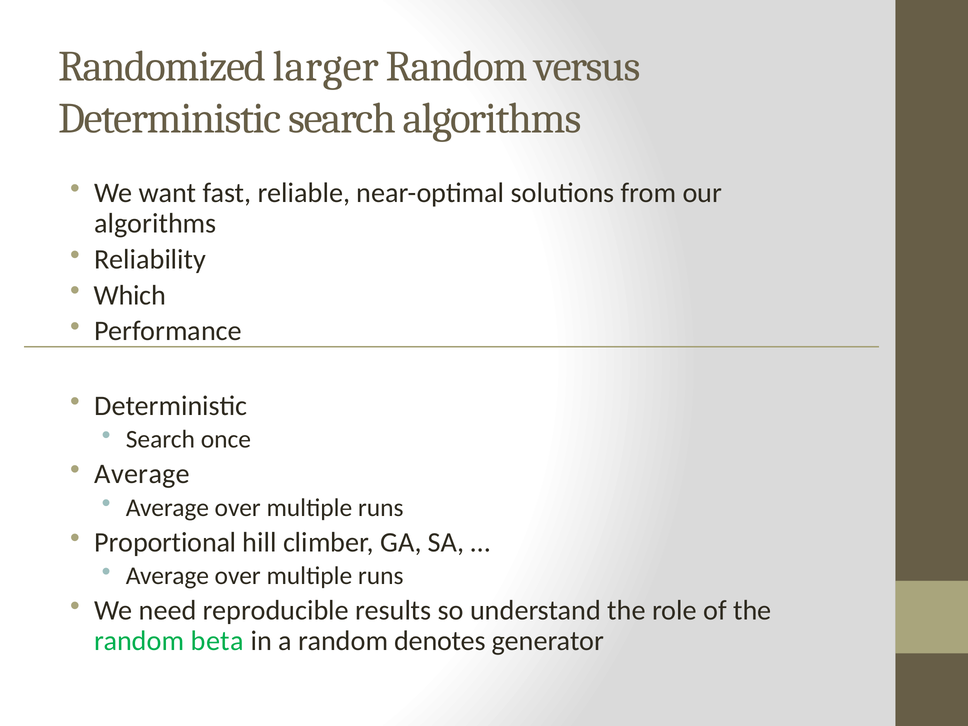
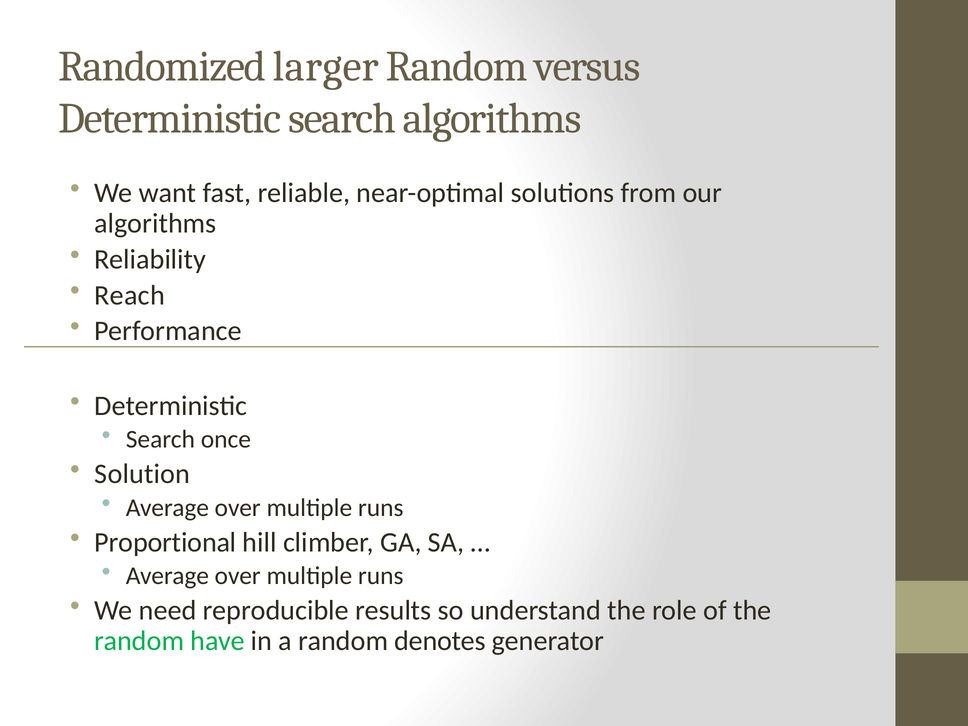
Which: Which -> Reach (130, 295)
Average: Average -> Solution (142, 474)
beta: beta -> have (218, 641)
